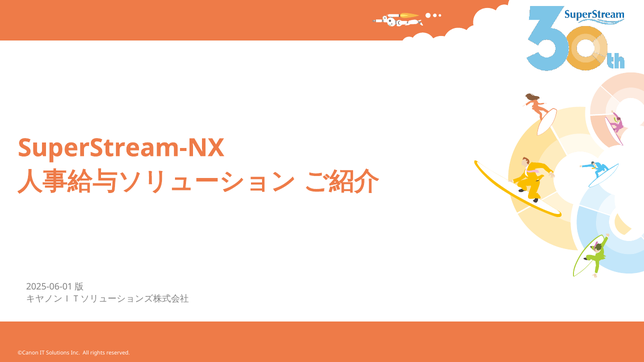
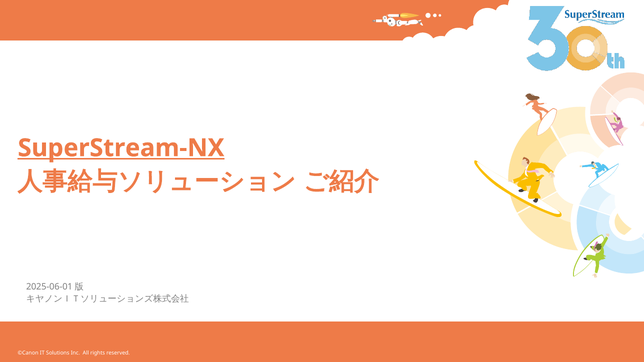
SuperStream-NX underline: none -> present (121, 148)
